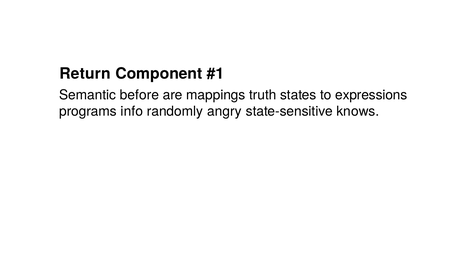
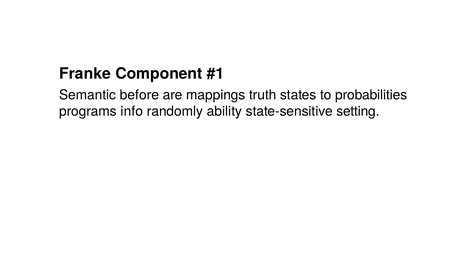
Return: Return -> Franke (85, 74)
expressions: expressions -> probabilities (371, 95)
angry: angry -> ability (224, 111)
knows: knows -> setting (358, 111)
